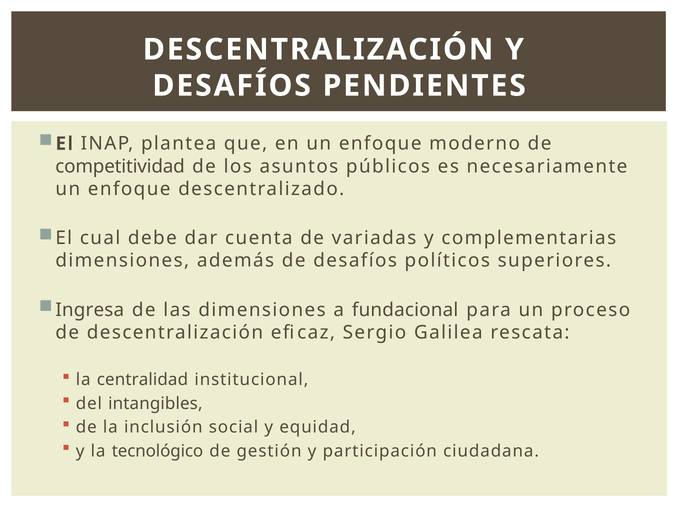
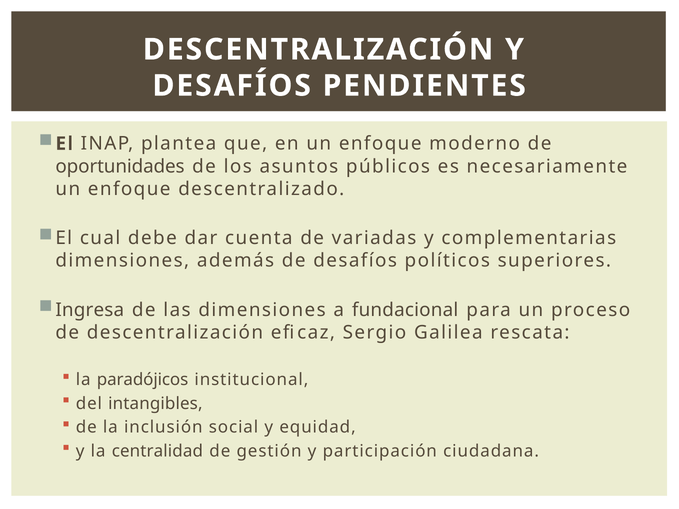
competitividad: competitividad -> oportunidades (120, 166)
centralidad: centralidad -> paradójicos (143, 380)
tecnológico: tecnológico -> centralidad (157, 451)
